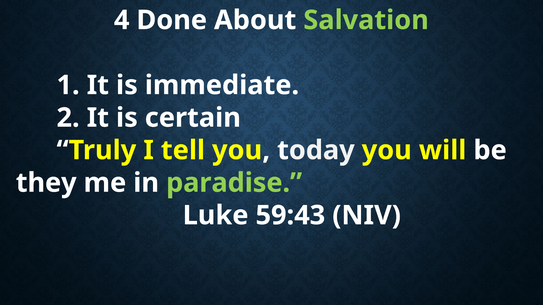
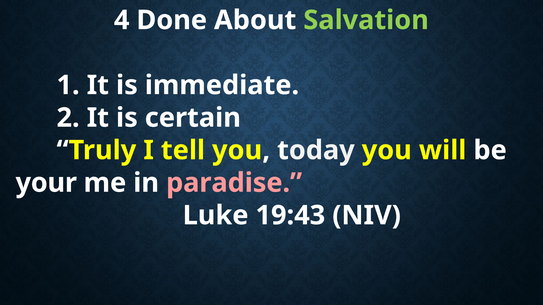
they: they -> your (46, 183)
paradise colour: light green -> pink (234, 183)
59:43: 59:43 -> 19:43 (290, 216)
